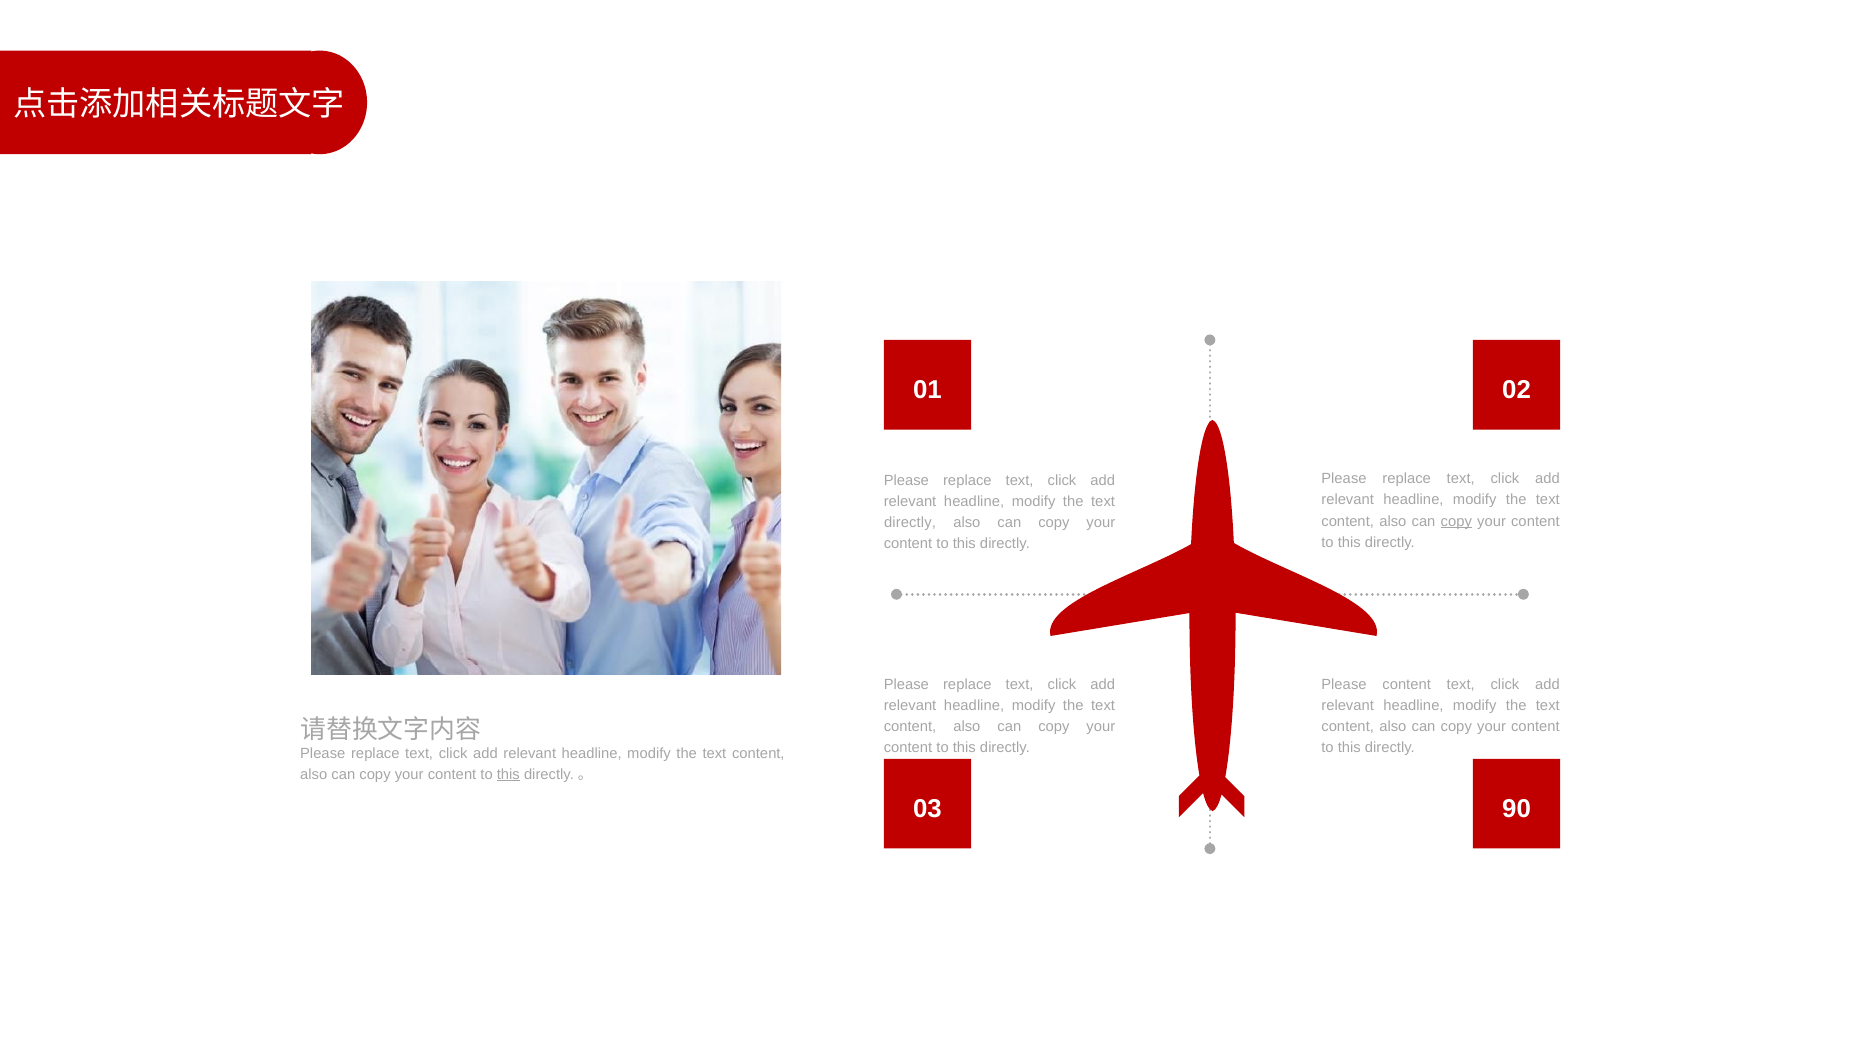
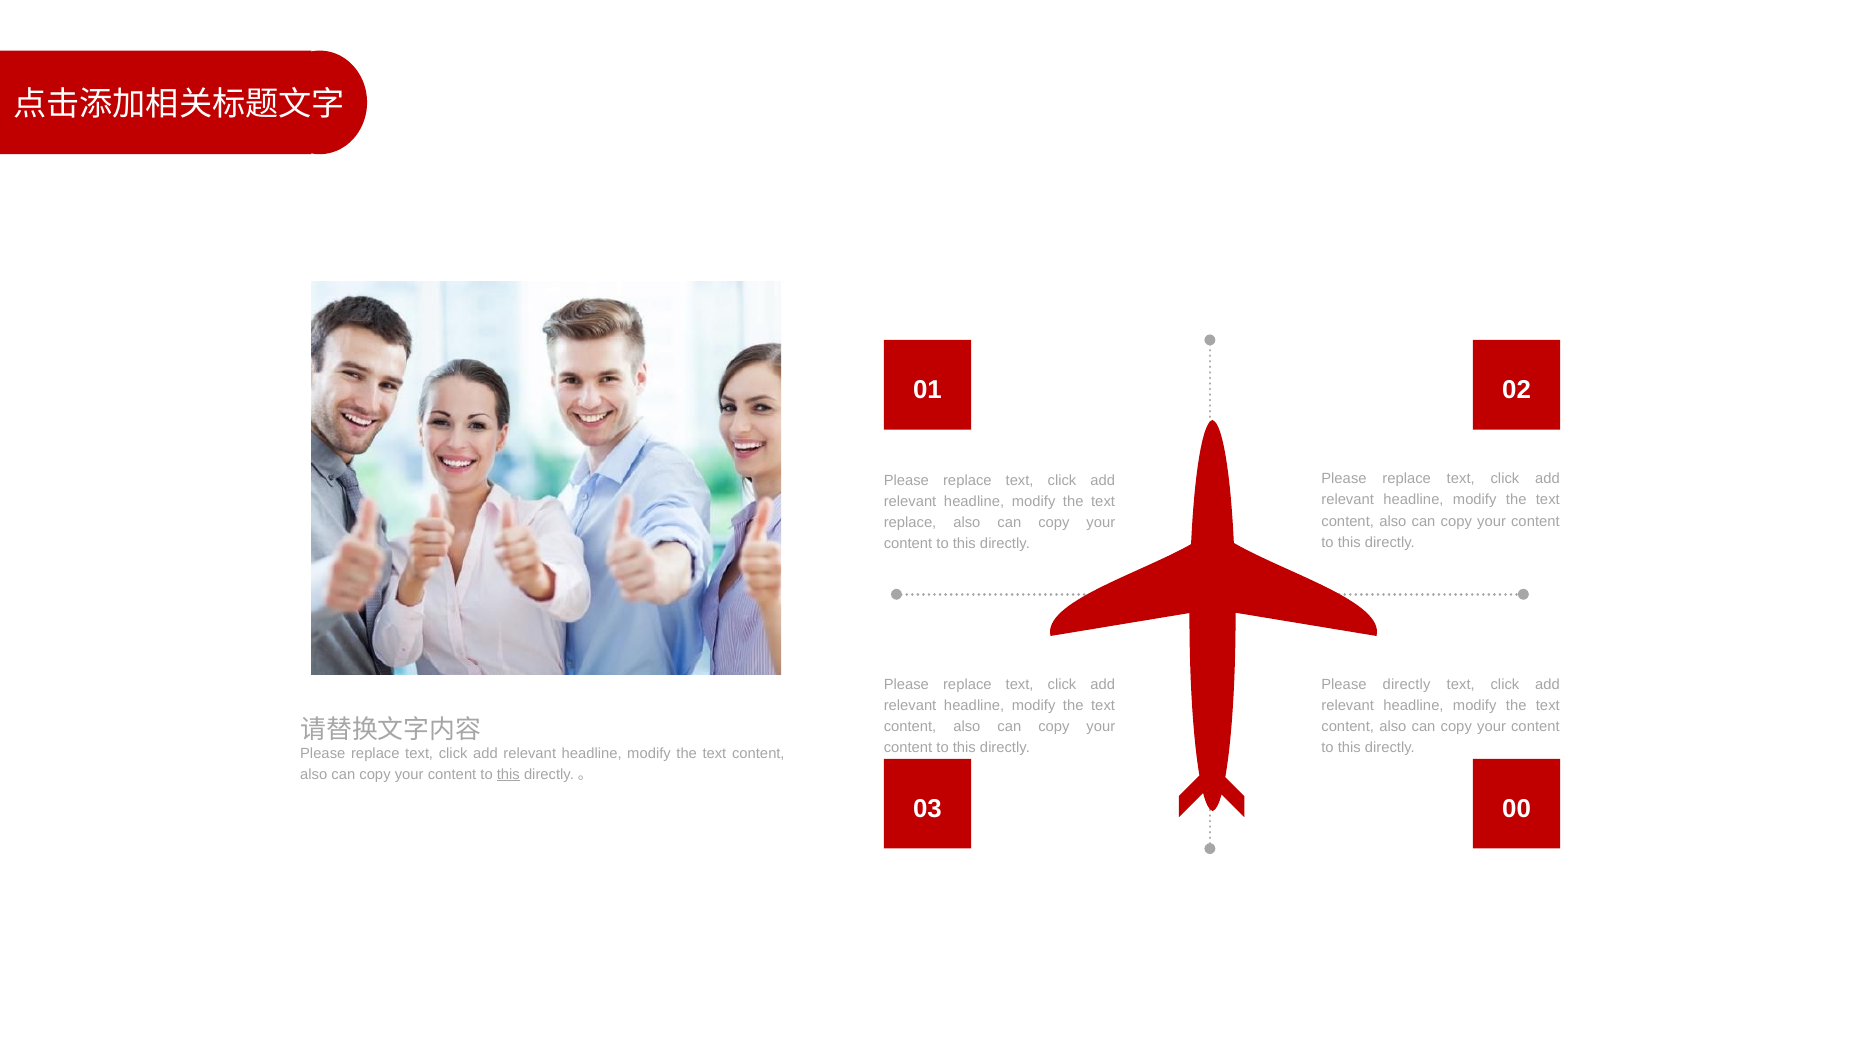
copy underline: present -> none (1456, 522)
directly: directly -> replace (910, 523)
Please content: content -> directly (1407, 685)
90: 90 -> 00 (1517, 809)
